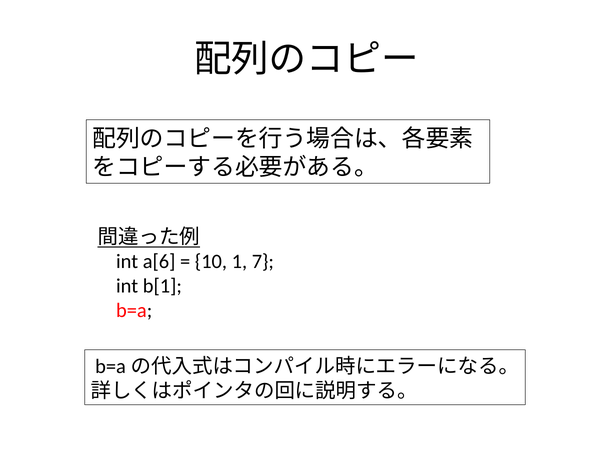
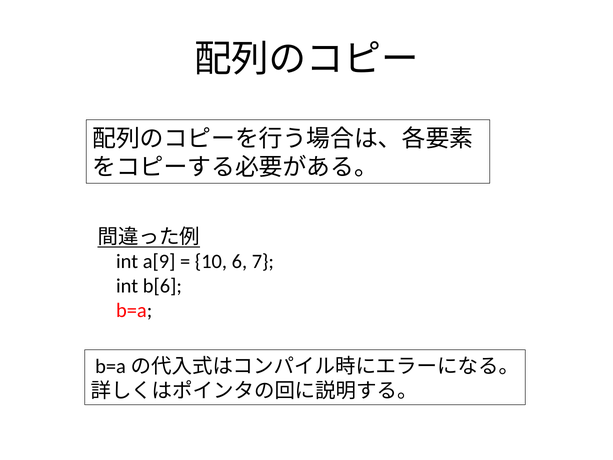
a[6: a[6 -> a[9 (159, 262)
1: 1 -> 6 (239, 262)
b[1: b[1 -> b[6 (162, 286)
